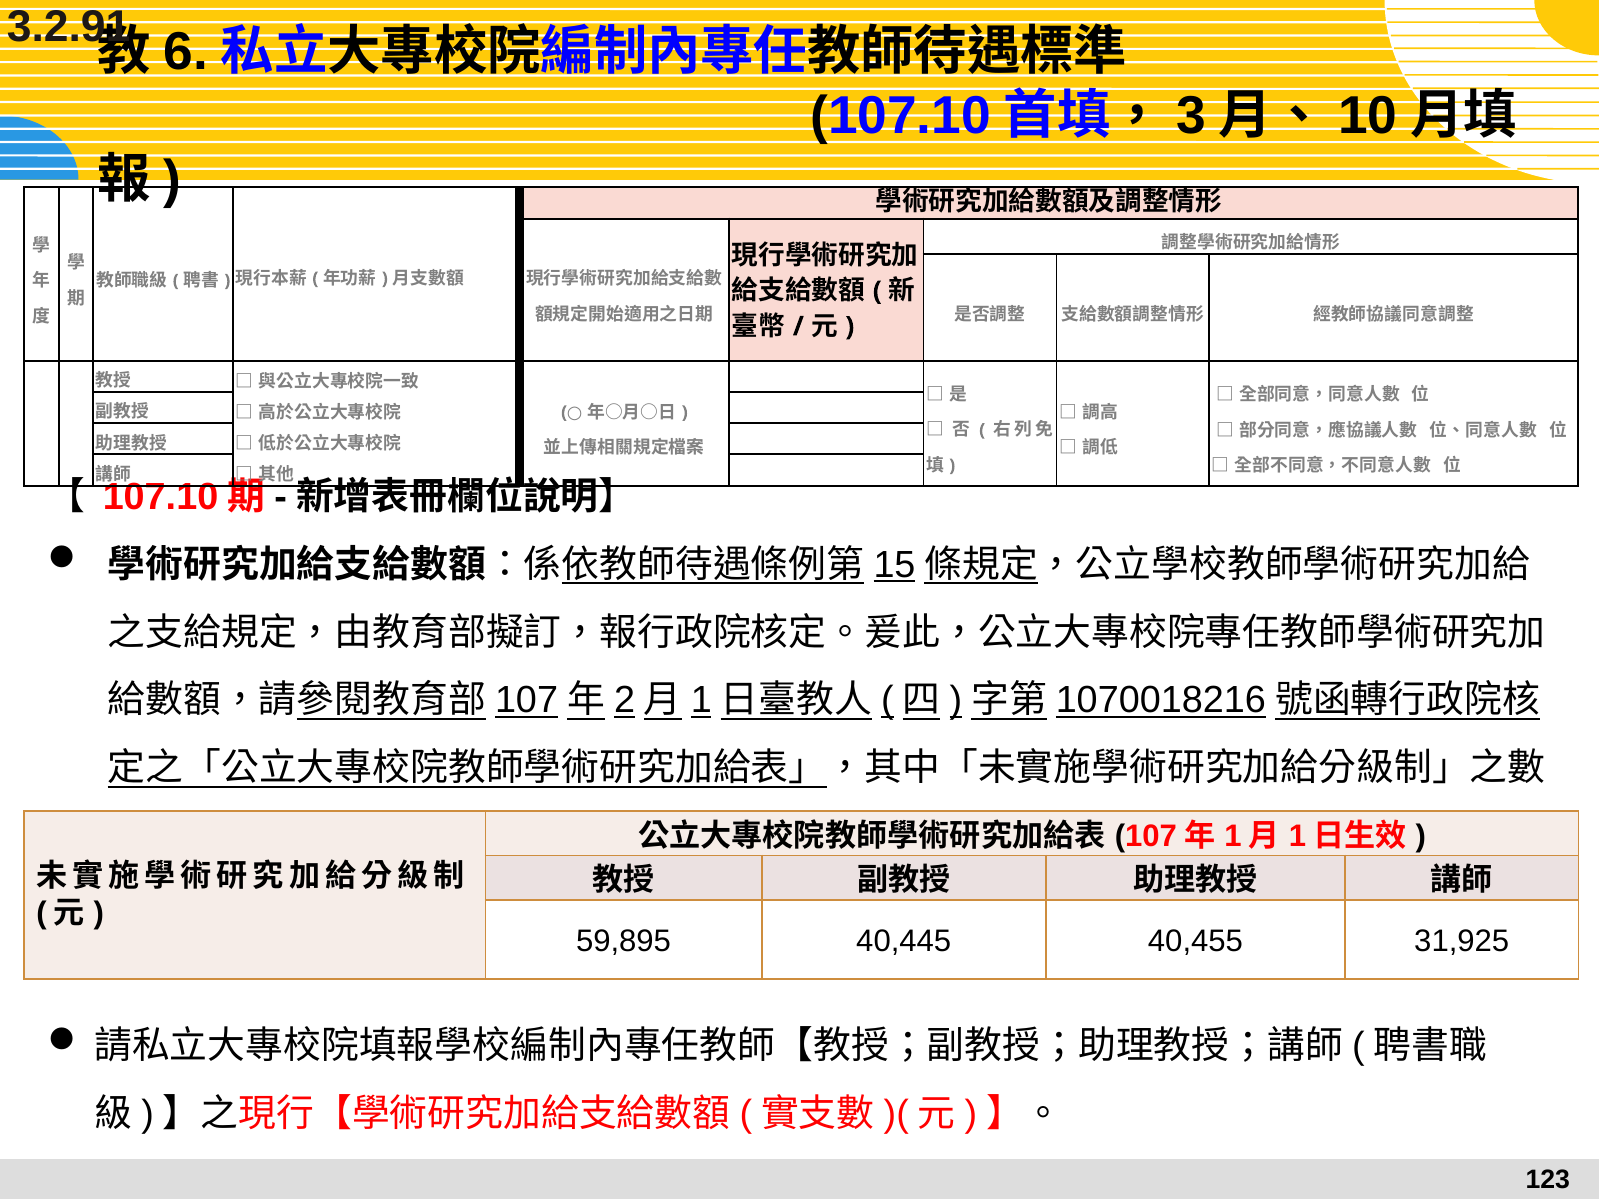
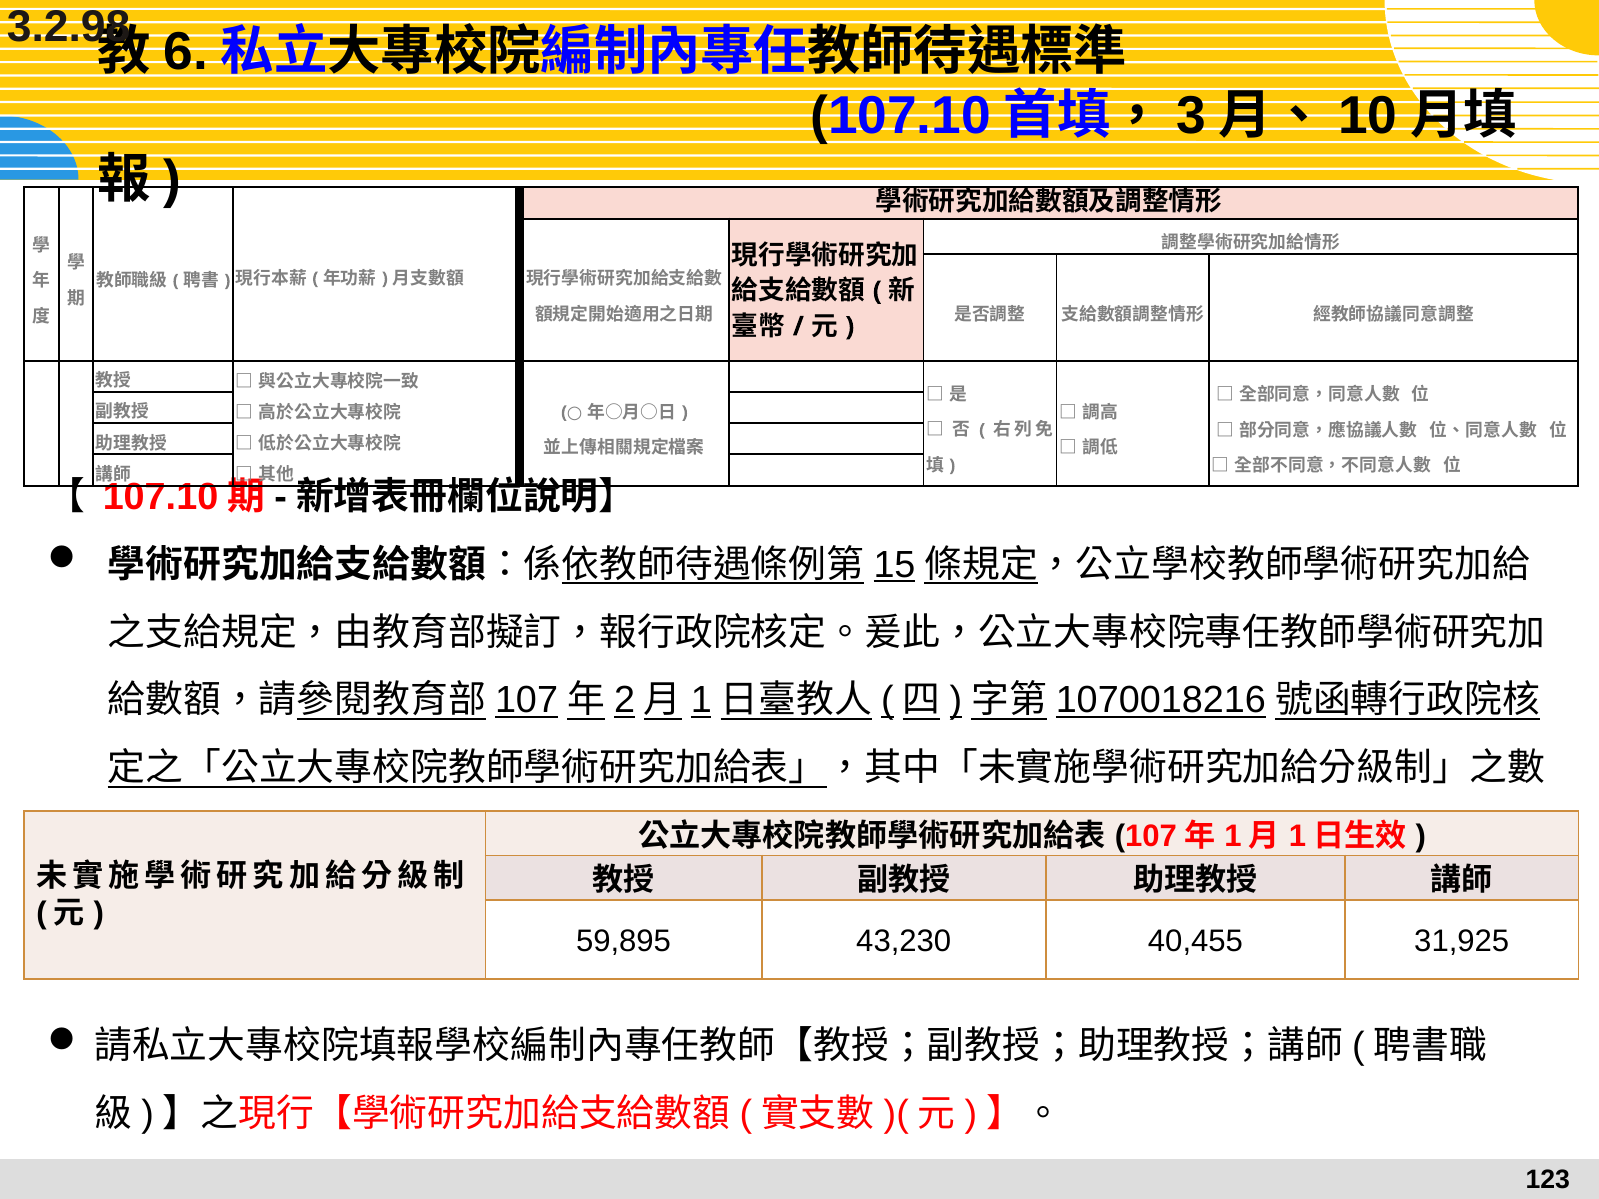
3.2.91: 3.2.91 -> 3.2.98 (69, 27)
40,445: 40,445 -> 43,230 (904, 942)
